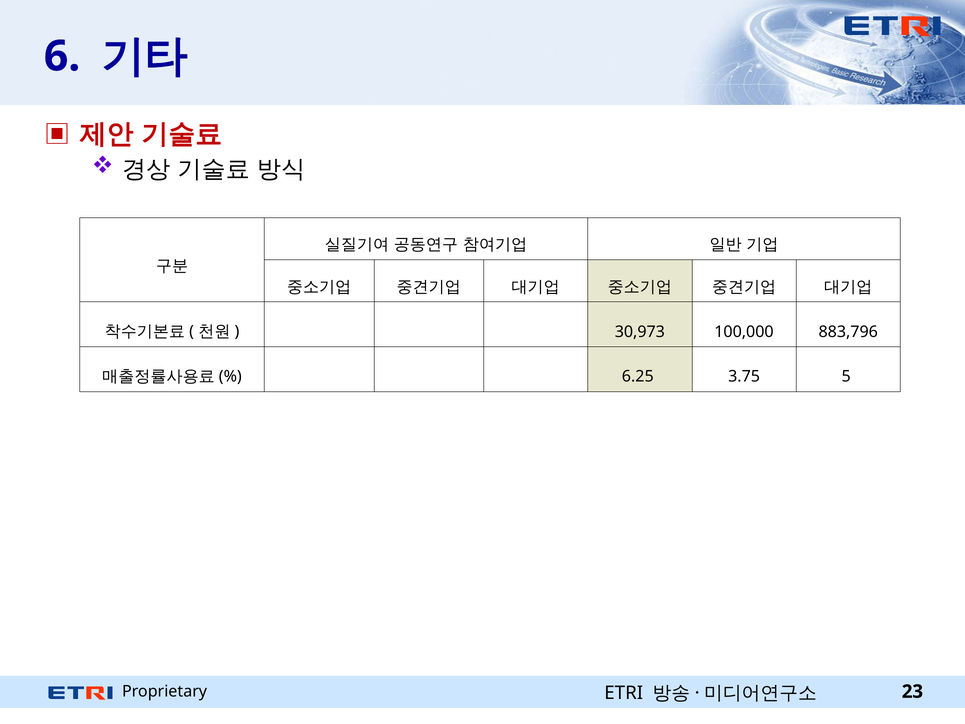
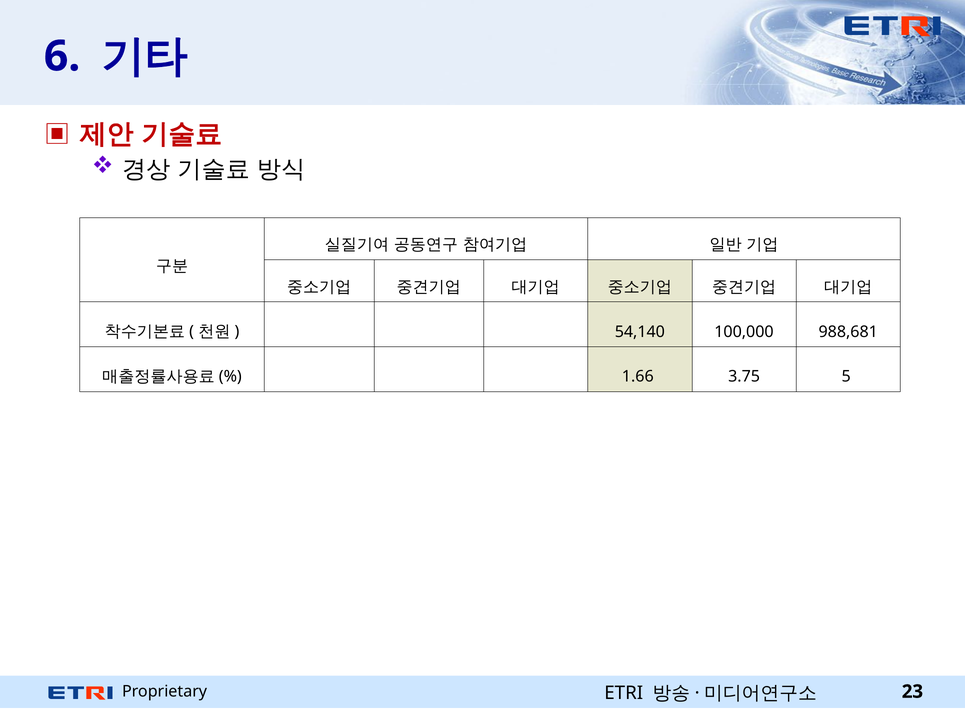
30,973: 30,973 -> 54,140 (640, 332)
883,796: 883,796 -> 988,681 (848, 332)
6.25: 6.25 -> 1.66 (638, 377)
